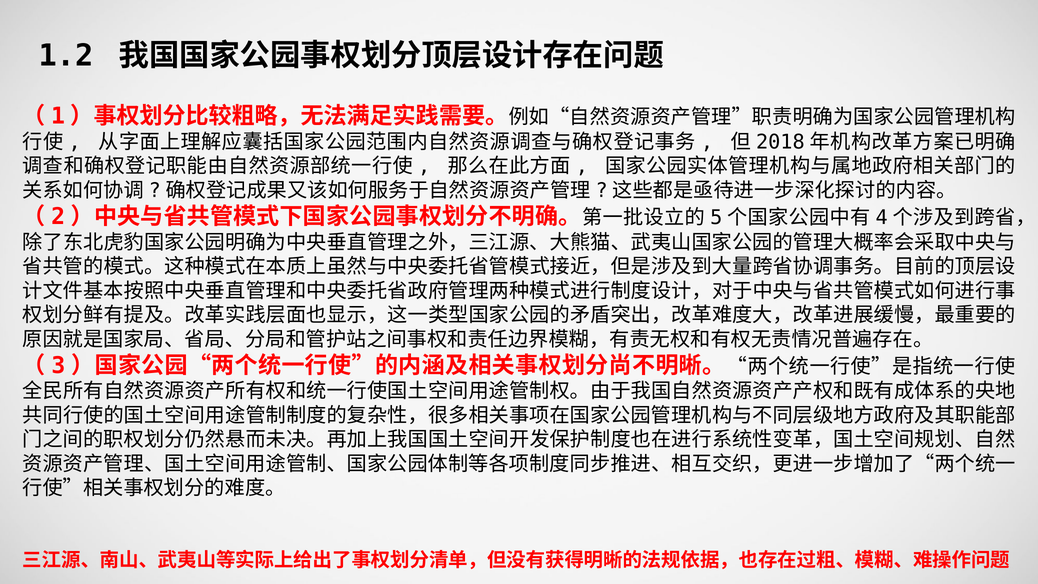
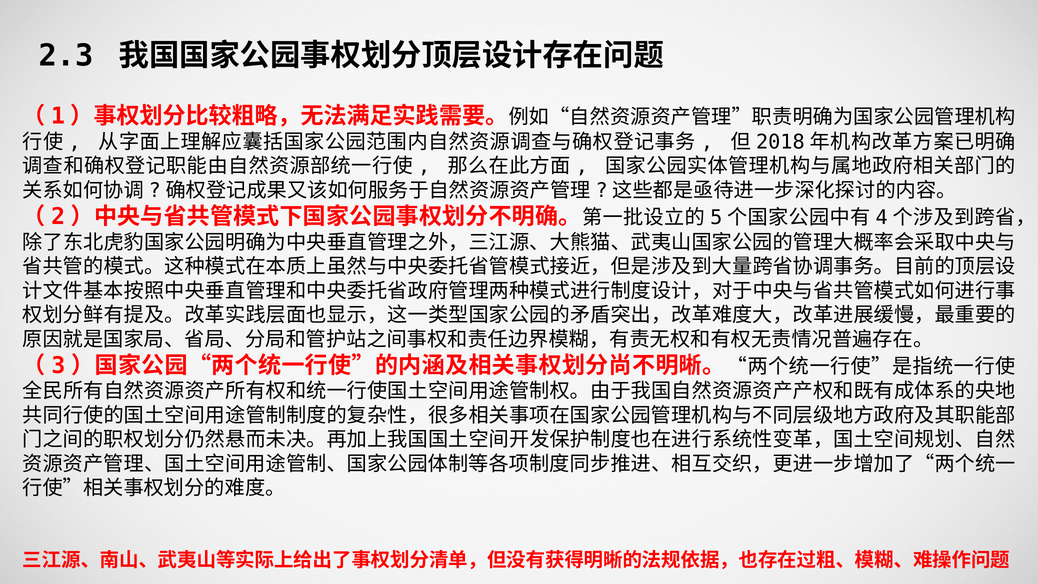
1.2: 1.2 -> 2.3 (66, 56)
